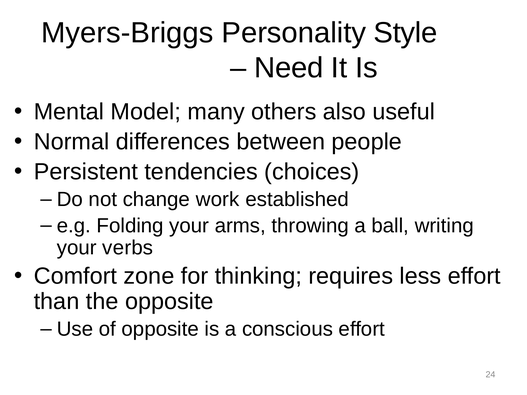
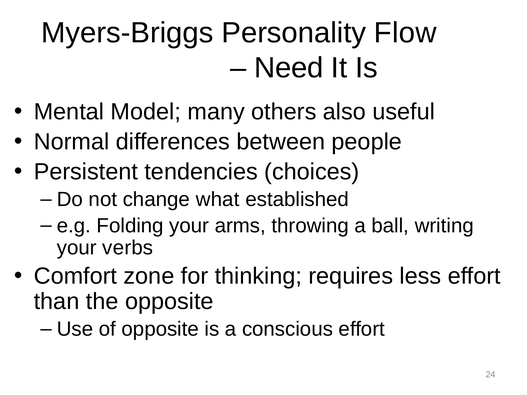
Style: Style -> Flow (405, 33)
work: work -> what (218, 200)
